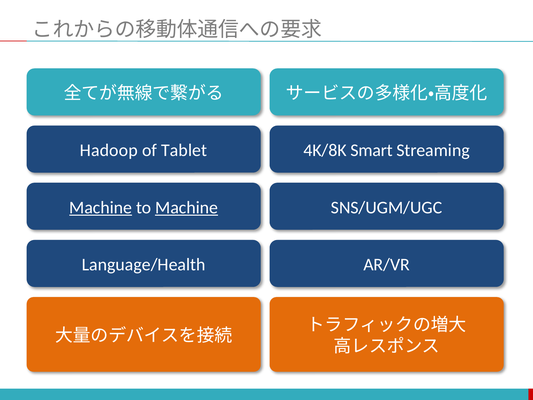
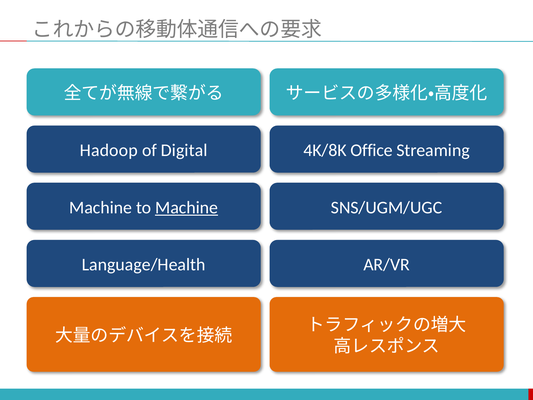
Tablet: Tablet -> Digital (184, 150)
Smart: Smart -> Office (372, 150)
Machine underline: present -> none (101, 207)
